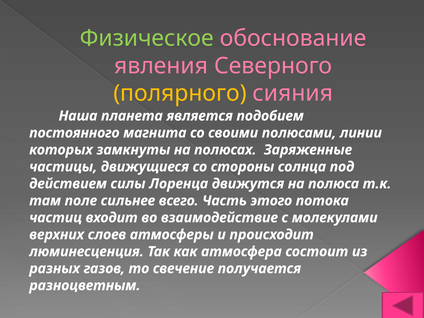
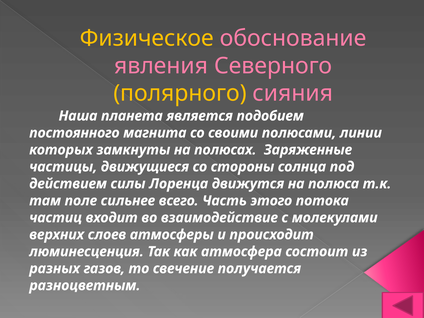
Физическое colour: light green -> yellow (147, 38)
